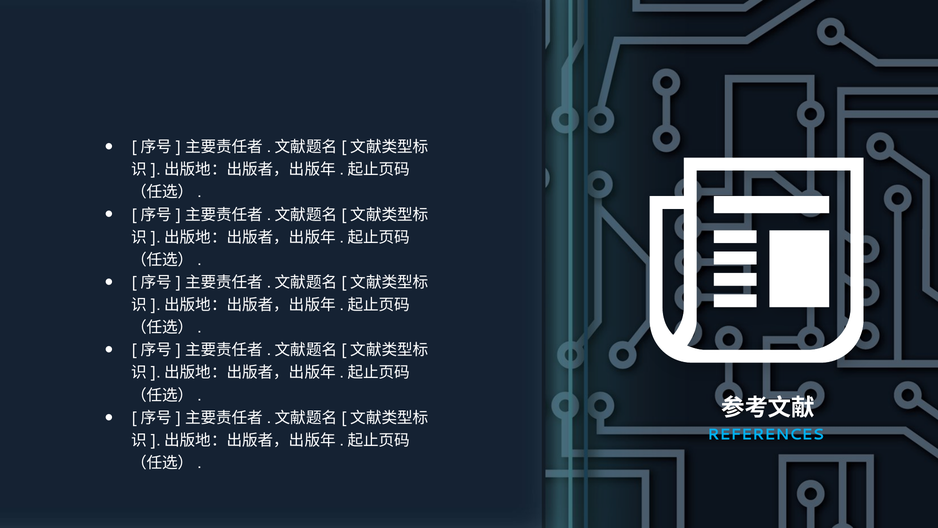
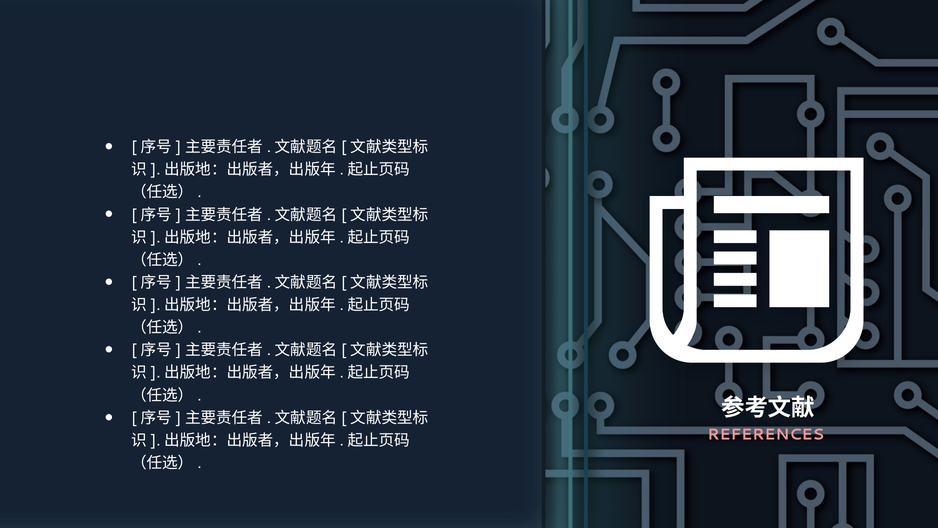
REFERENCES colour: light blue -> pink (766, 434)
